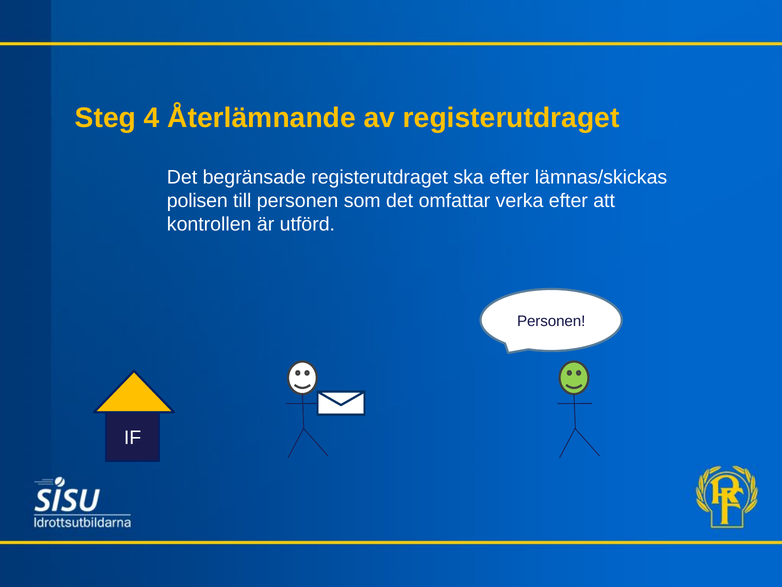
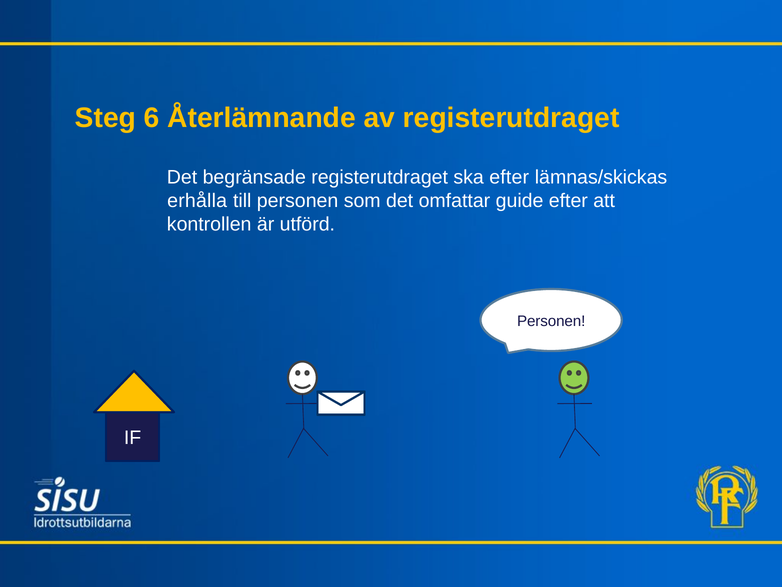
4: 4 -> 6 (152, 118)
polisen: polisen -> erhålla (197, 201)
verka: verka -> guide (520, 201)
